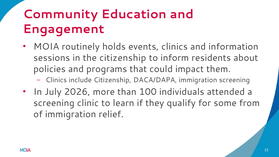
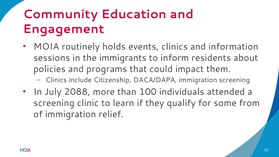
the citizenship: citizenship -> immigrants (123, 58)
2026: 2026 -> 2088 (77, 92)
